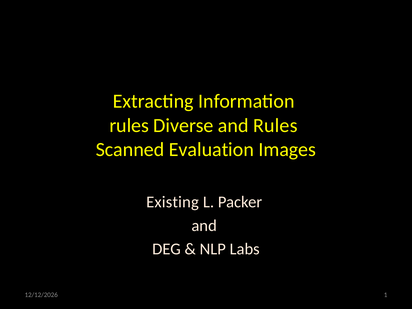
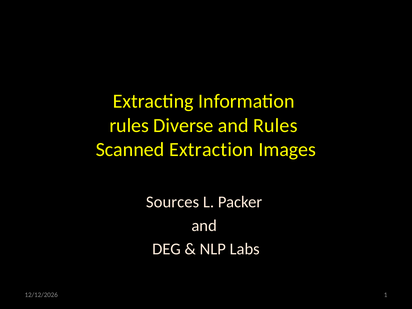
Evaluation: Evaluation -> Extraction (211, 149)
Existing: Existing -> Sources (173, 202)
